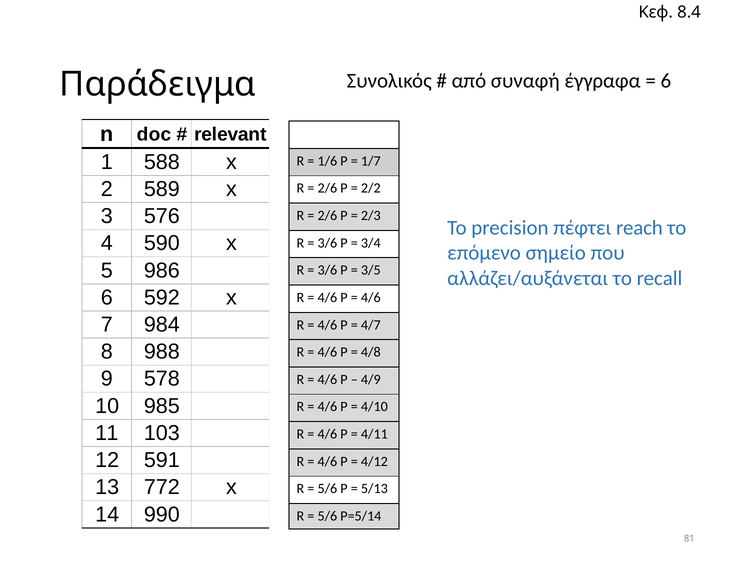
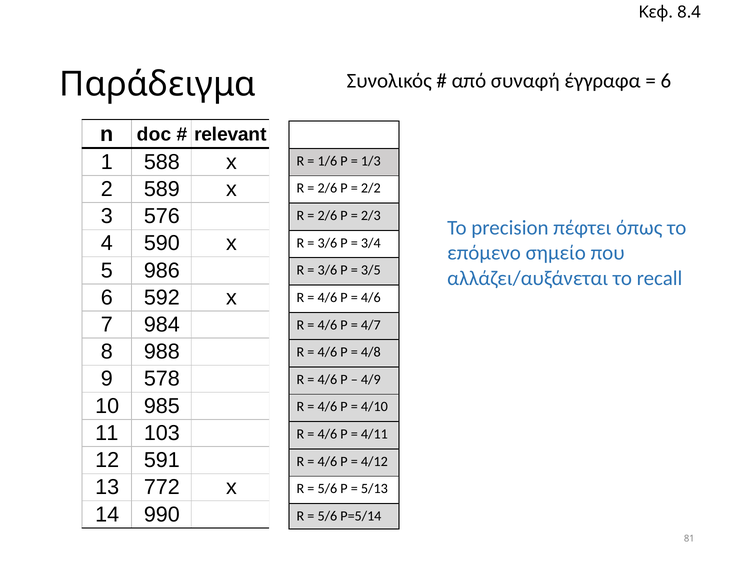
1/7: 1/7 -> 1/3 (371, 161)
reach: reach -> όπως (639, 228)
